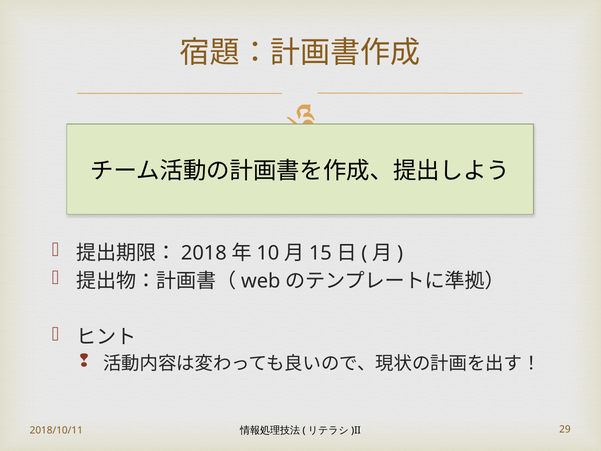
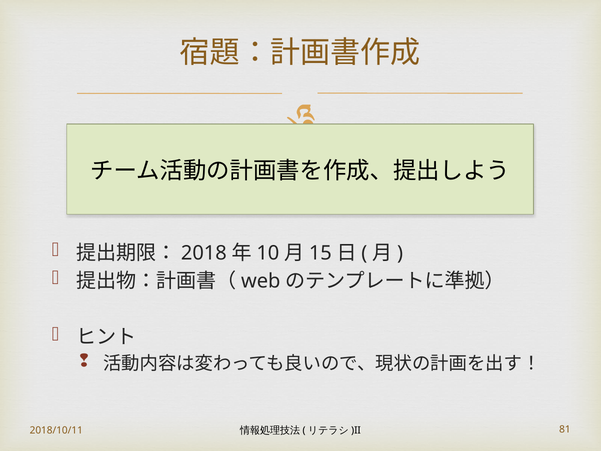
29: 29 -> 81 (565, 429)
